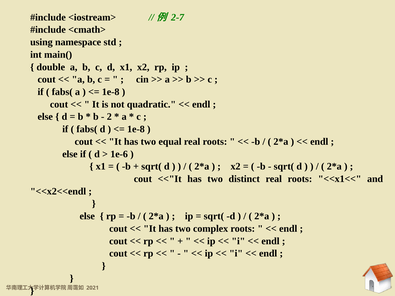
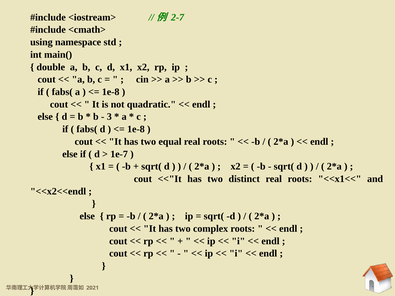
2: 2 -> 3 (109, 117)
1e-6: 1e-6 -> 1e-7 (119, 154)
